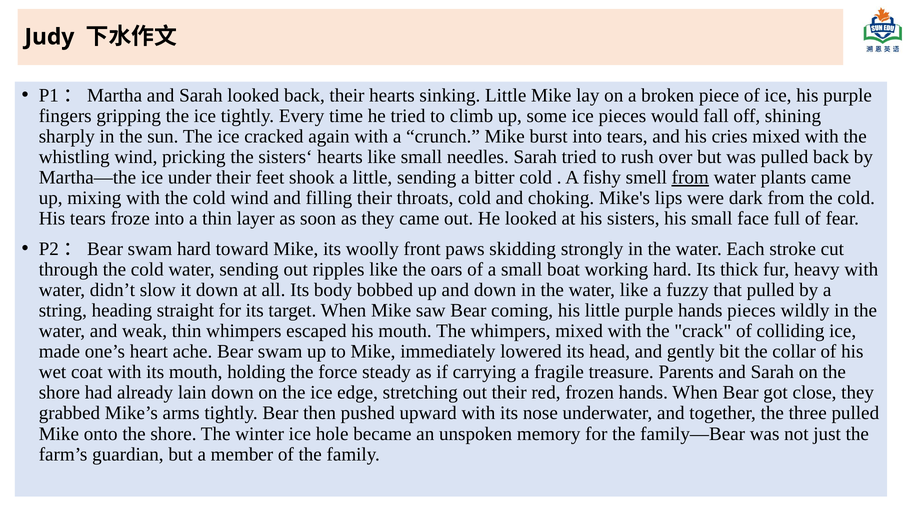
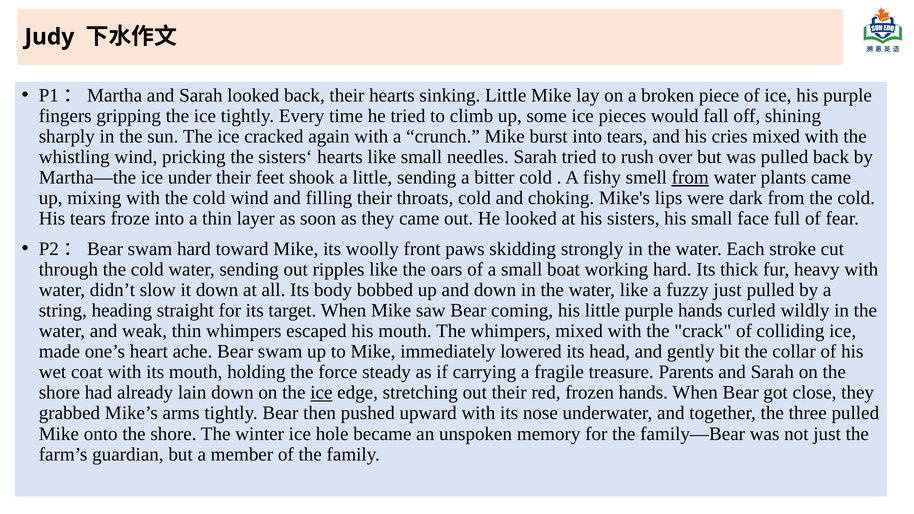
fuzzy that: that -> just (728, 290)
hands pieces: pieces -> curled (751, 310)
ice underline: none -> present (321, 393)
